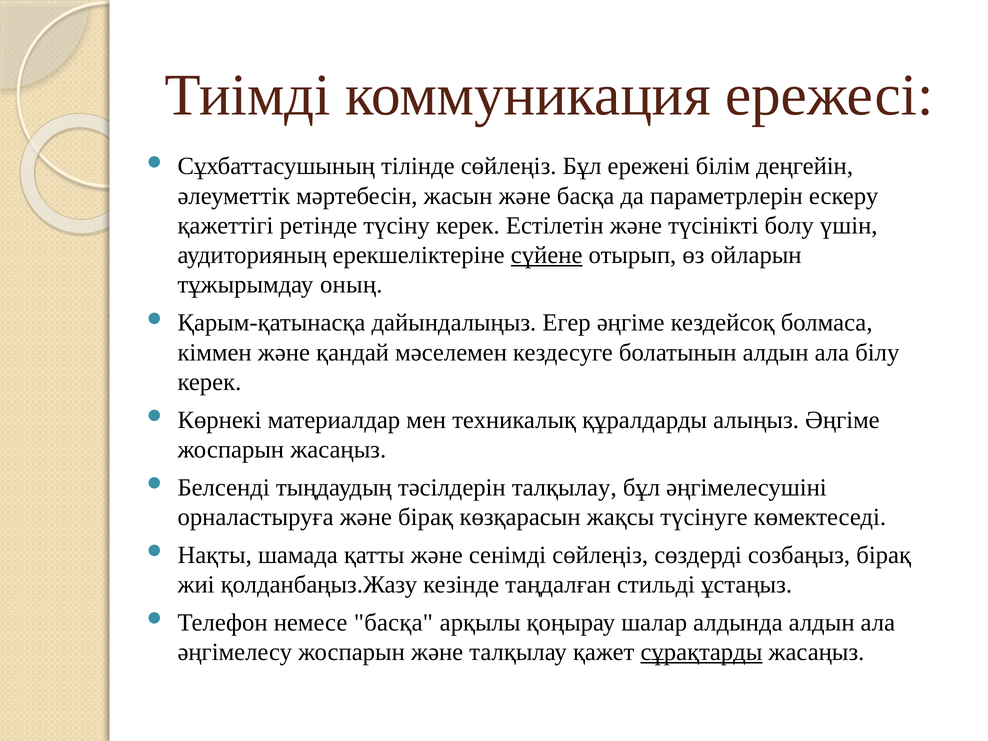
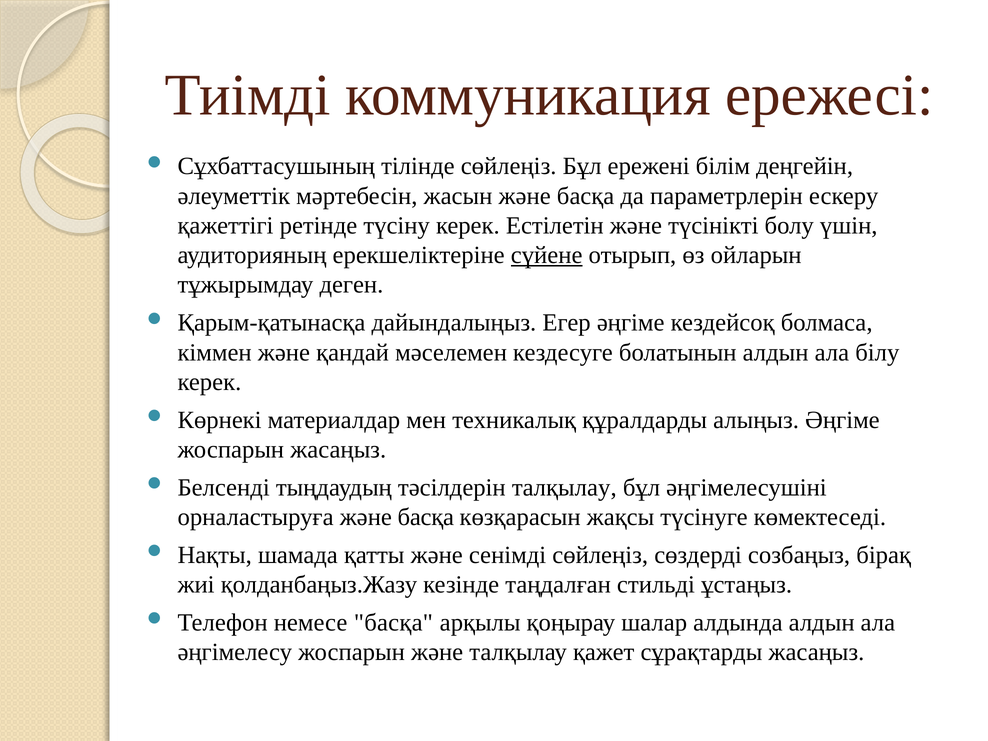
оның: оның -> деген (351, 285)
орналастыруға және бірақ: бірақ -> басқа (426, 517)
сұрақтарды underline: present -> none (701, 652)
